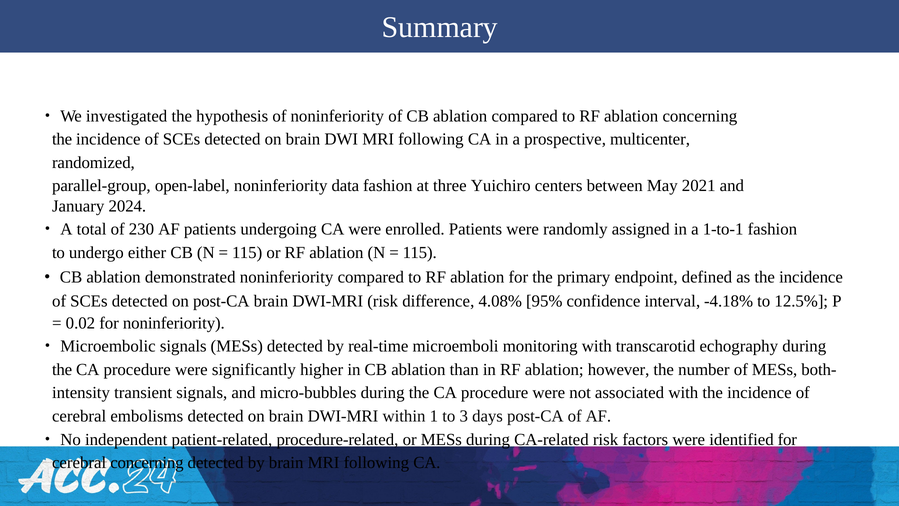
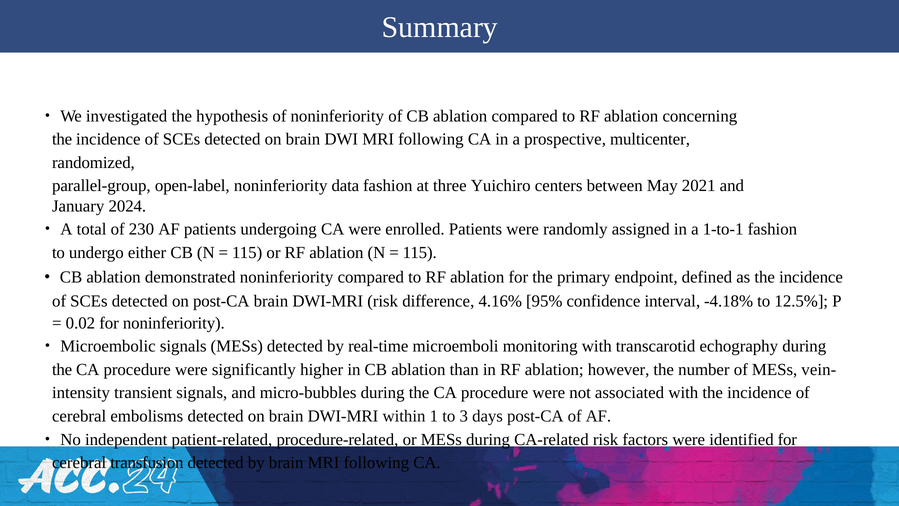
4.08%: 4.08% -> 4.16% (500, 301)
both-: both- -> vein- (819, 369)
cerebral concerning: concerning -> transfusion (147, 463)
